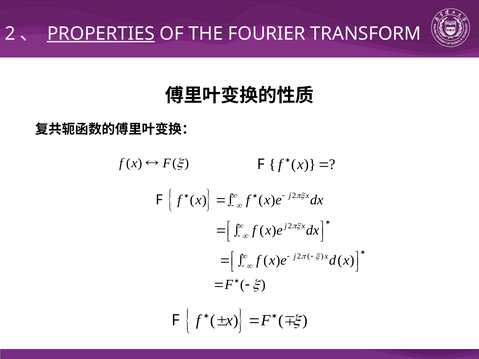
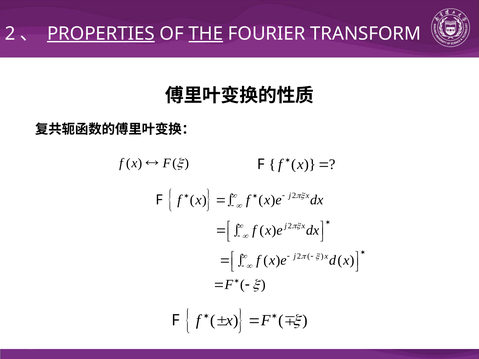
THE underline: none -> present (206, 34)
